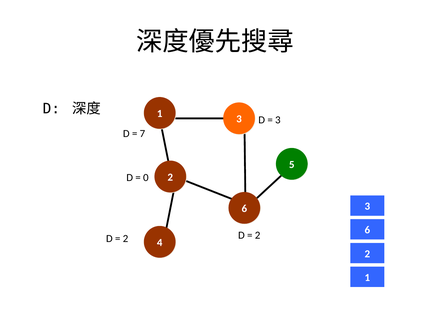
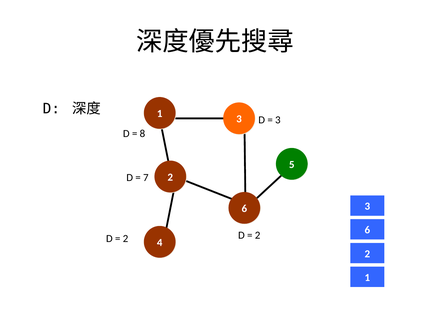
7: 7 -> 8 (142, 133)
0: 0 -> 7 (146, 177)
